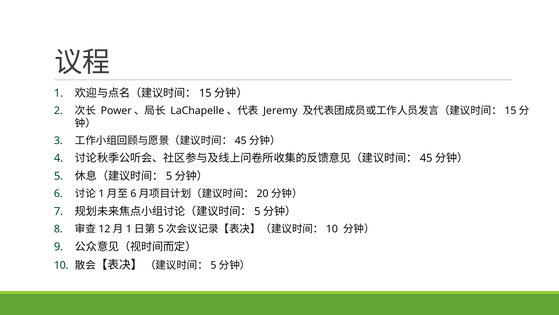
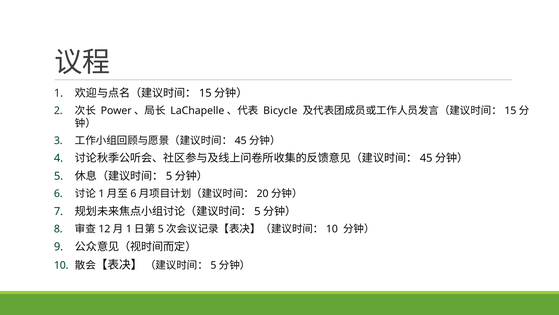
Jeremy: Jeremy -> Bicycle (280, 111)
